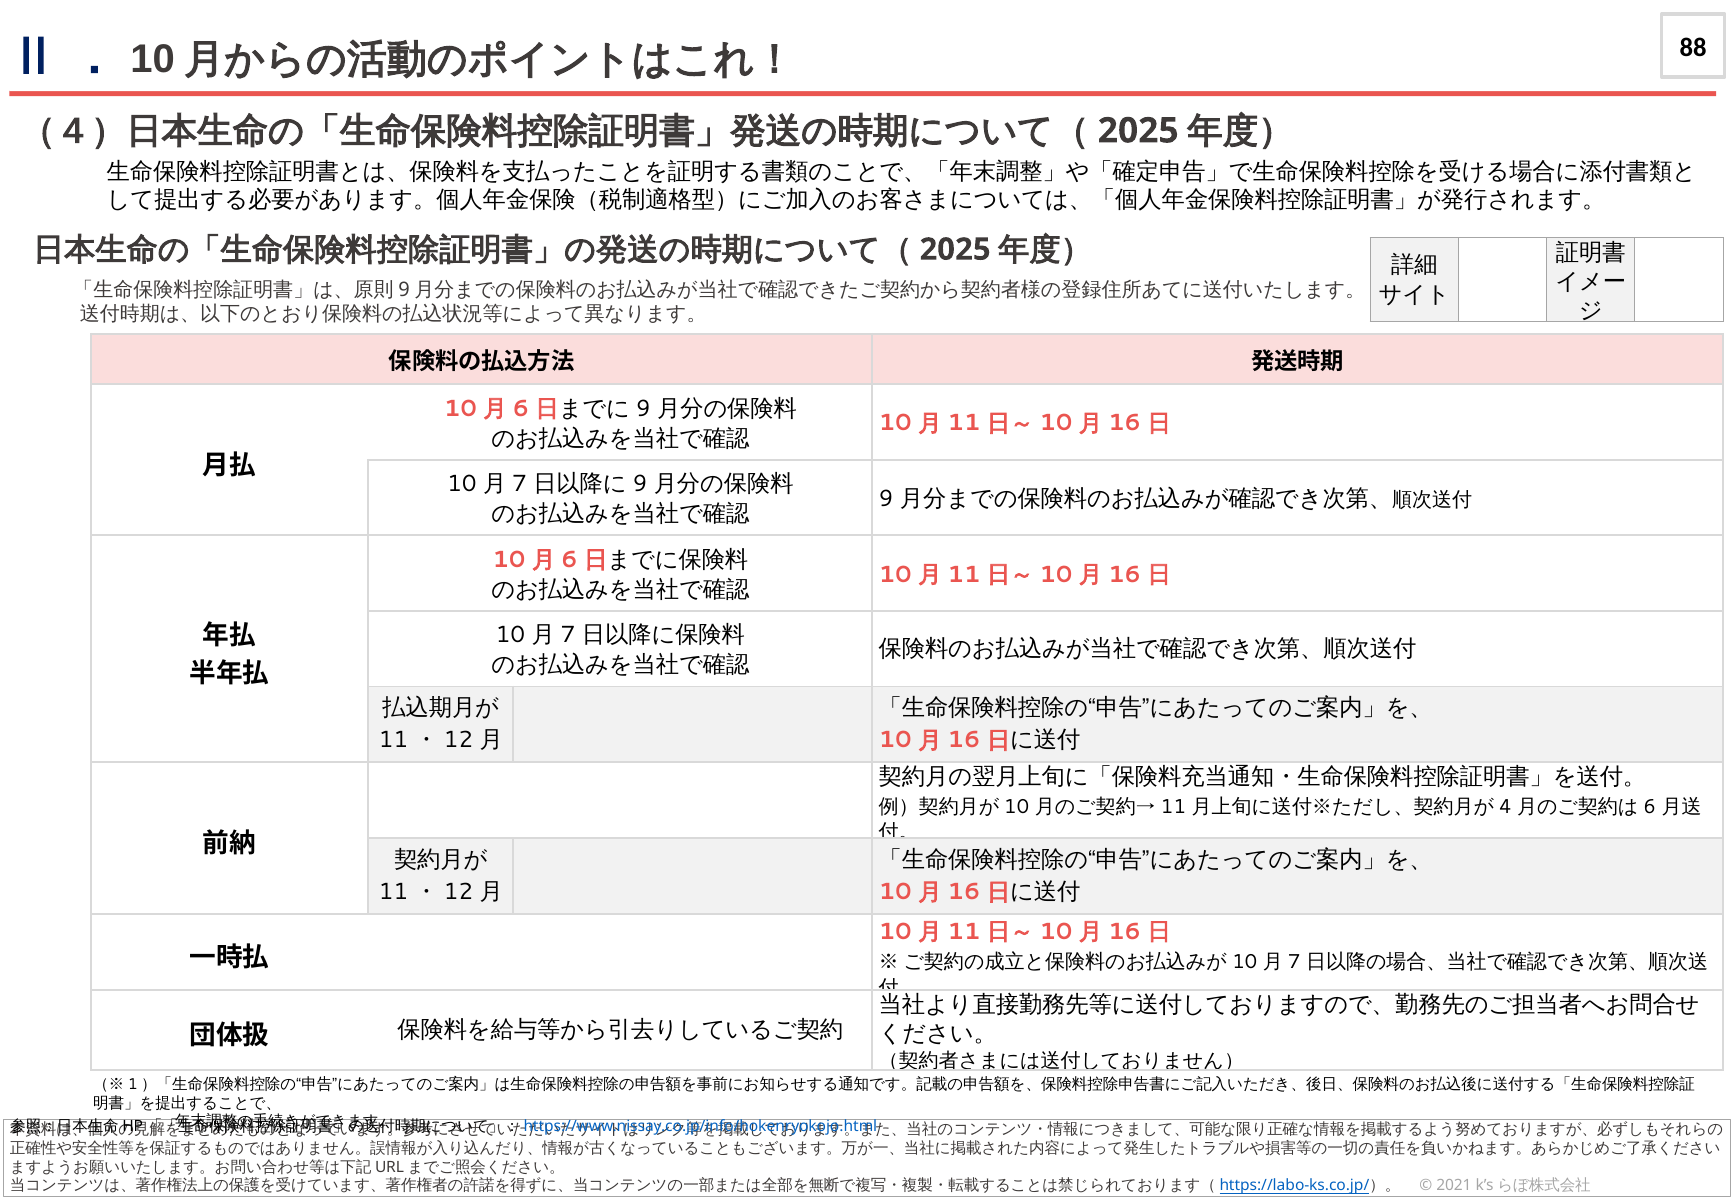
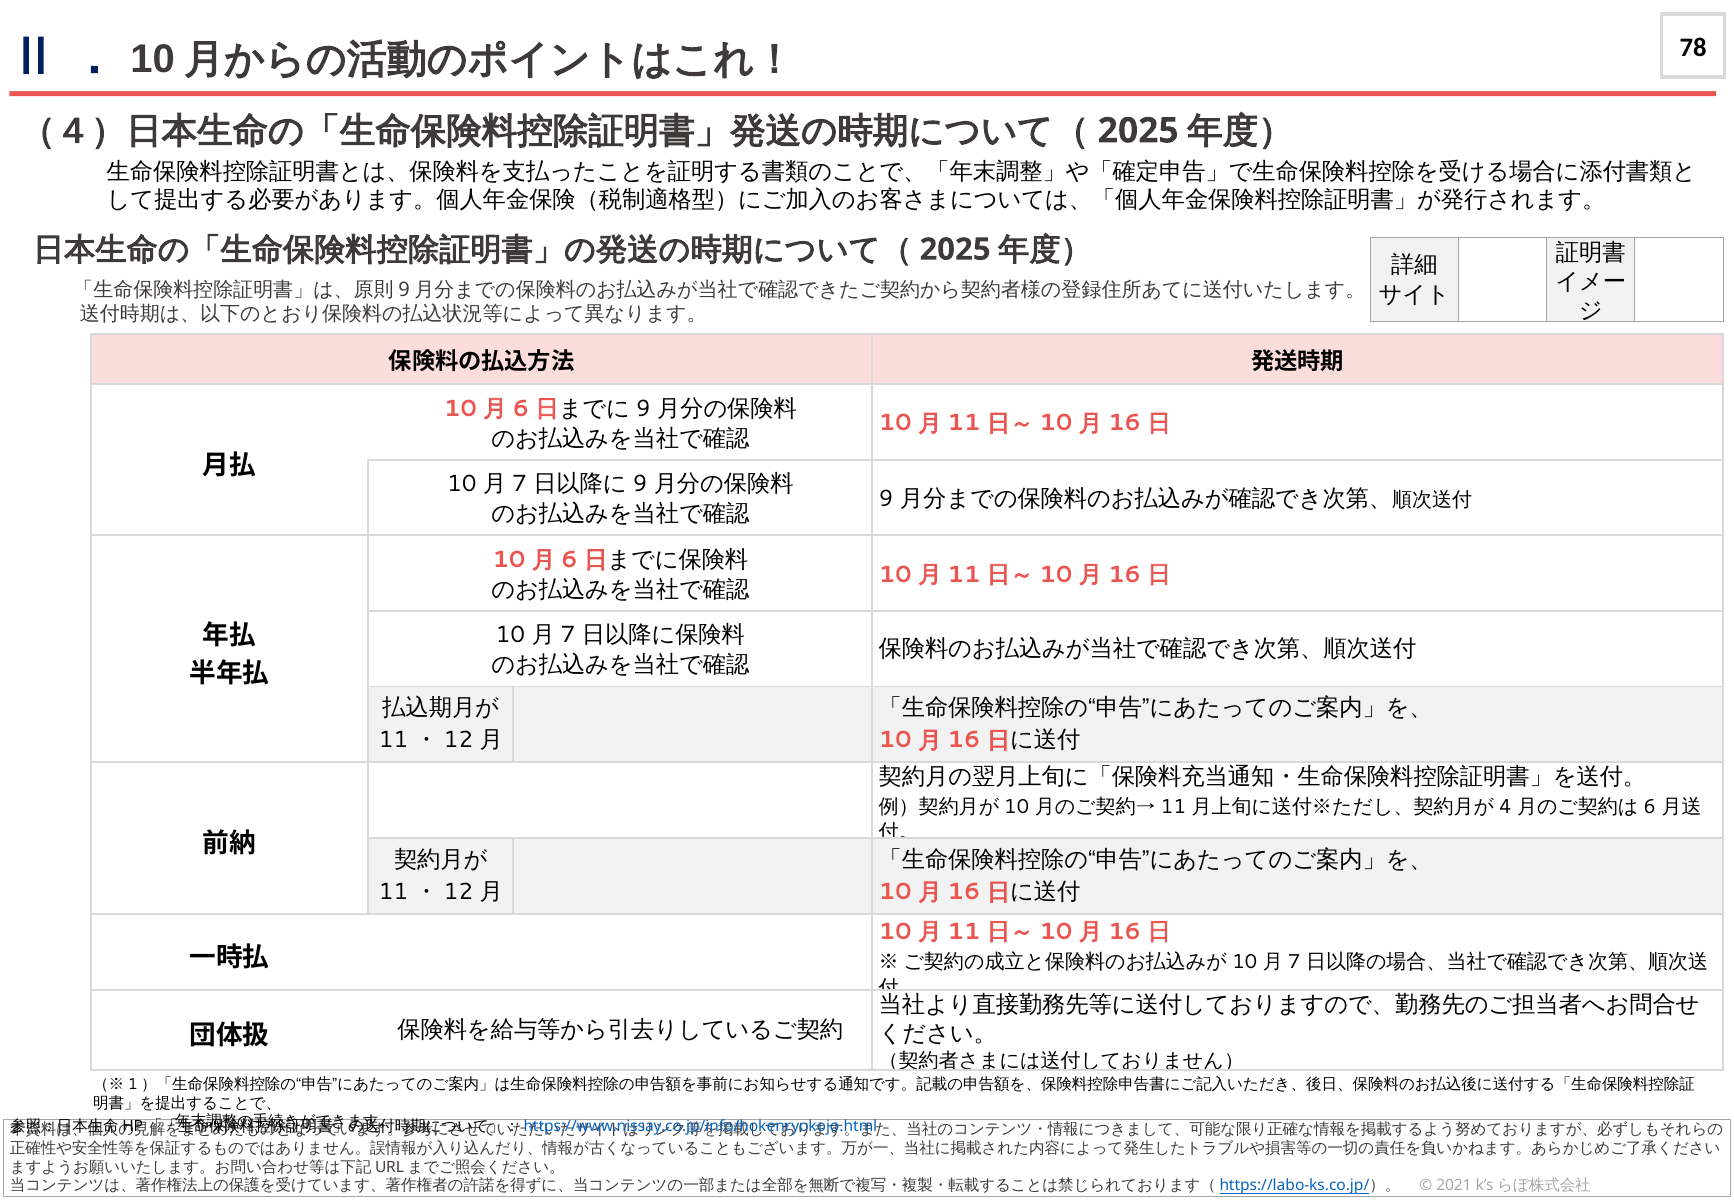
88: 88 -> 78 (1693, 47)
